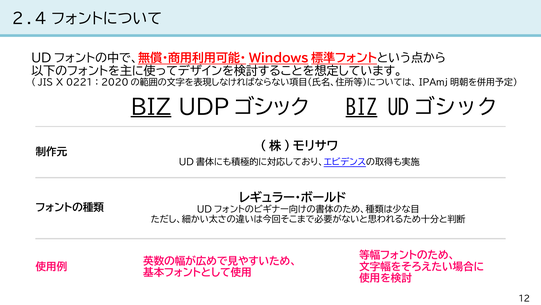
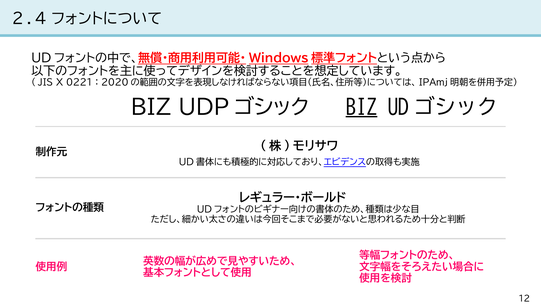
BIZ underline: present -> none (151, 107)
